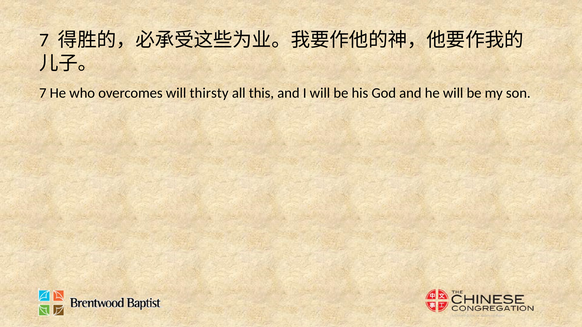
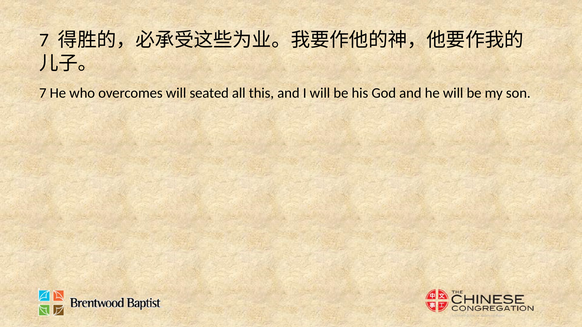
thirsty: thirsty -> seated (209, 93)
